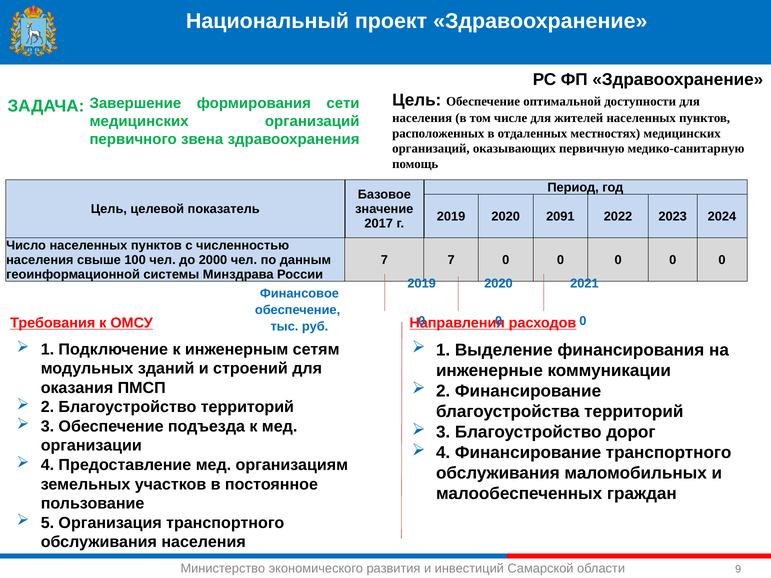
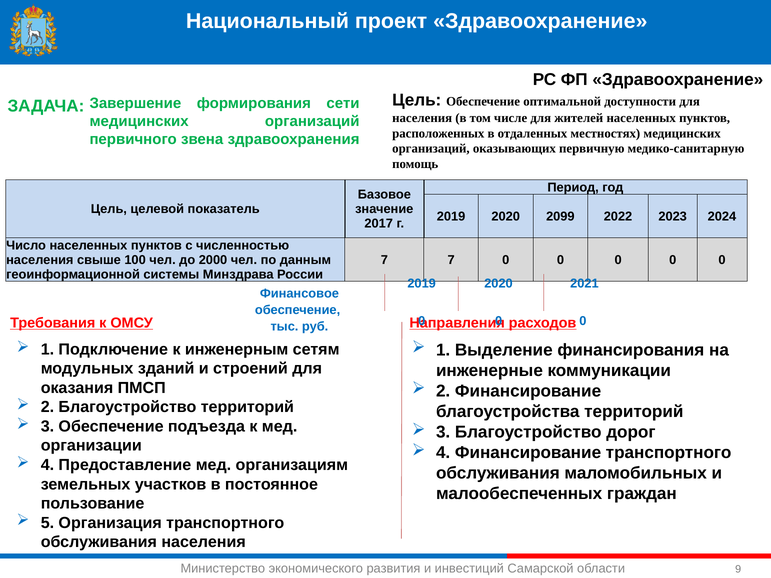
2091: 2091 -> 2099 (560, 217)
